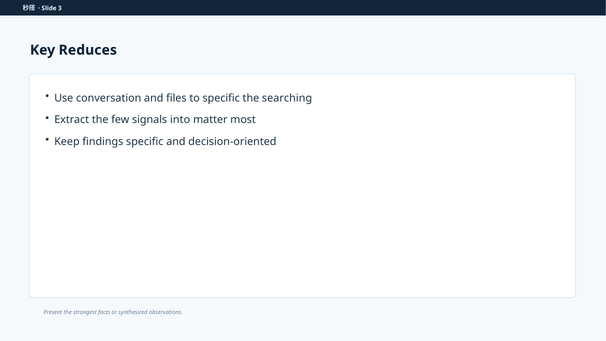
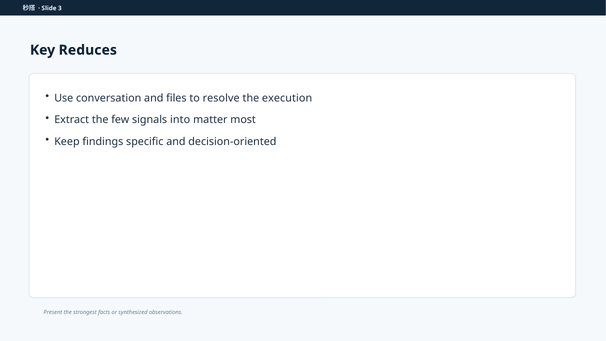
to specific: specific -> resolve (221, 98)
searching: searching -> execution (287, 98)
